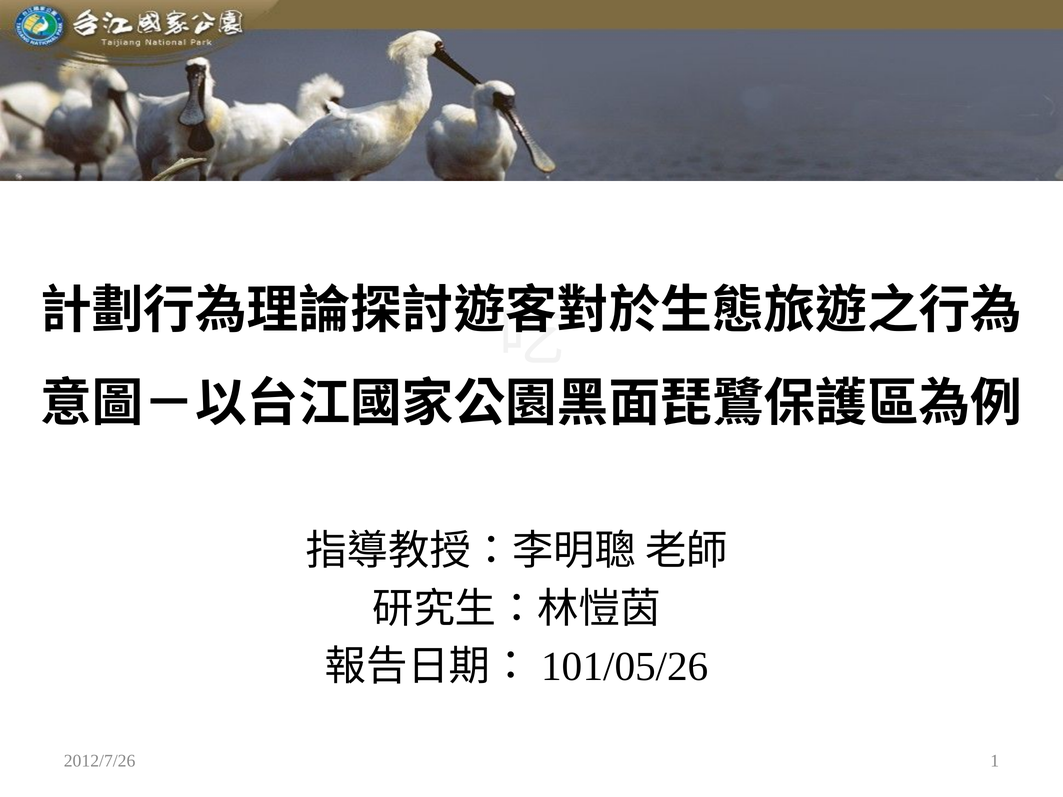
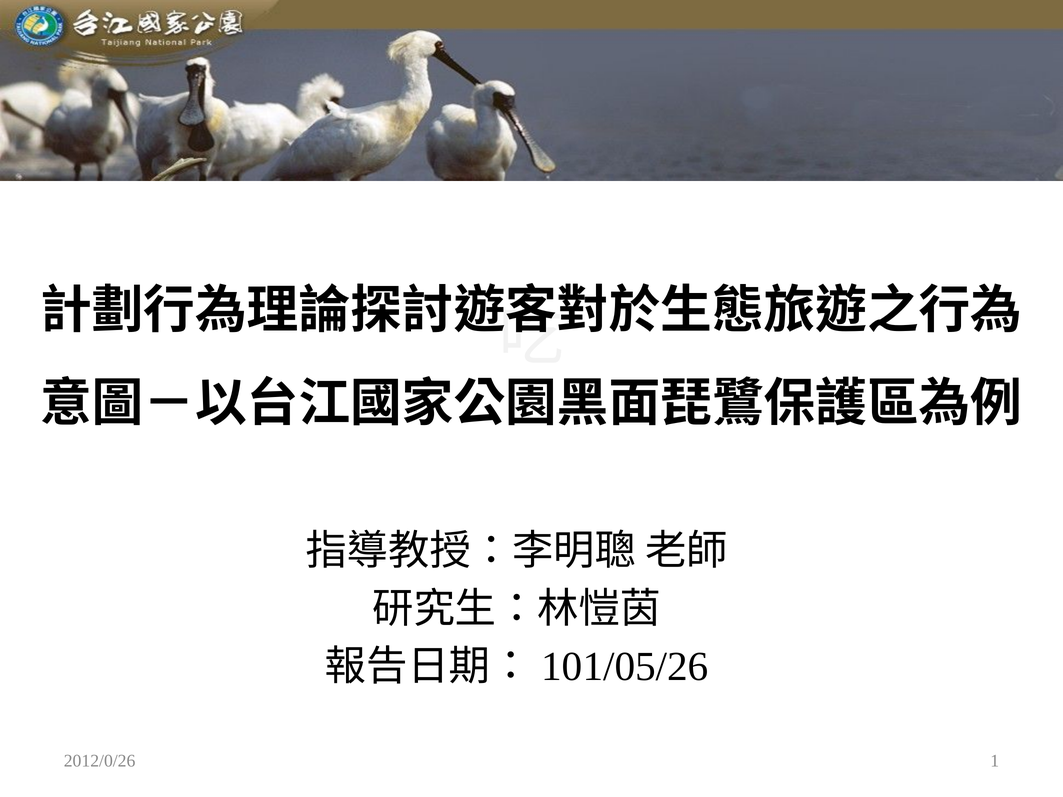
2012/7/26: 2012/7/26 -> 2012/0/26 (100, 761)
